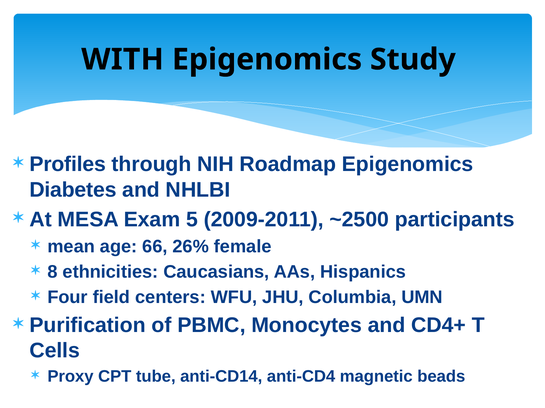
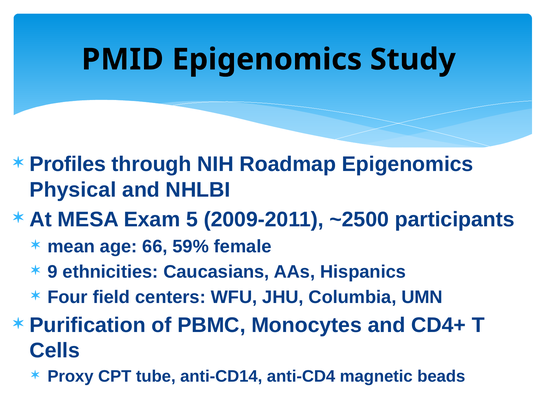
WITH: WITH -> PMID (123, 60)
Diabetes: Diabetes -> Physical (73, 190)
26%: 26% -> 59% (191, 247)
8: 8 -> 9 (52, 272)
